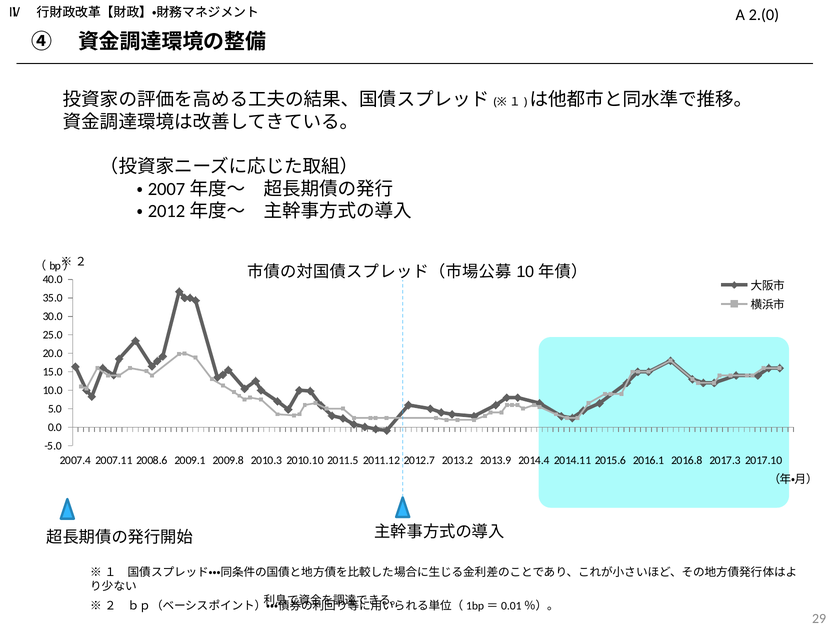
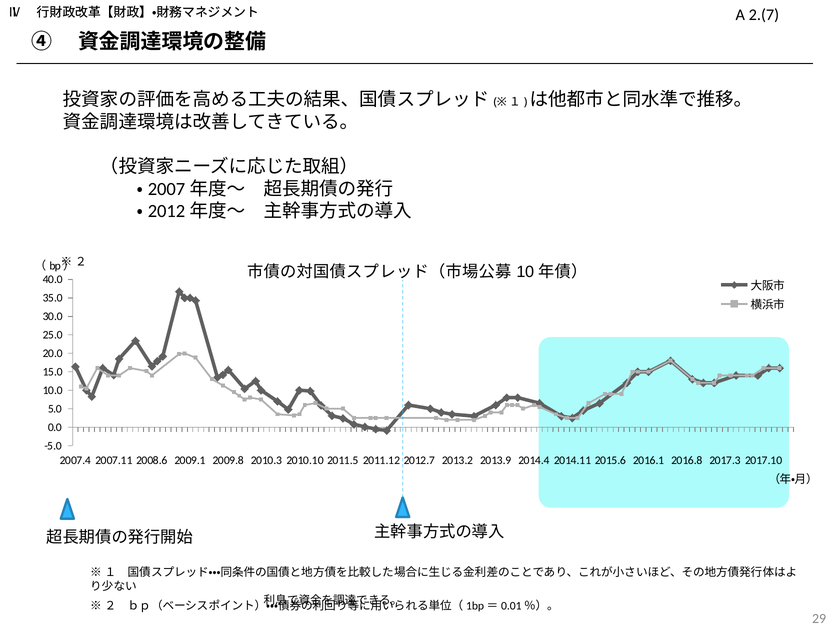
2.(0: 2.(0 -> 2.(7 (764, 15)
